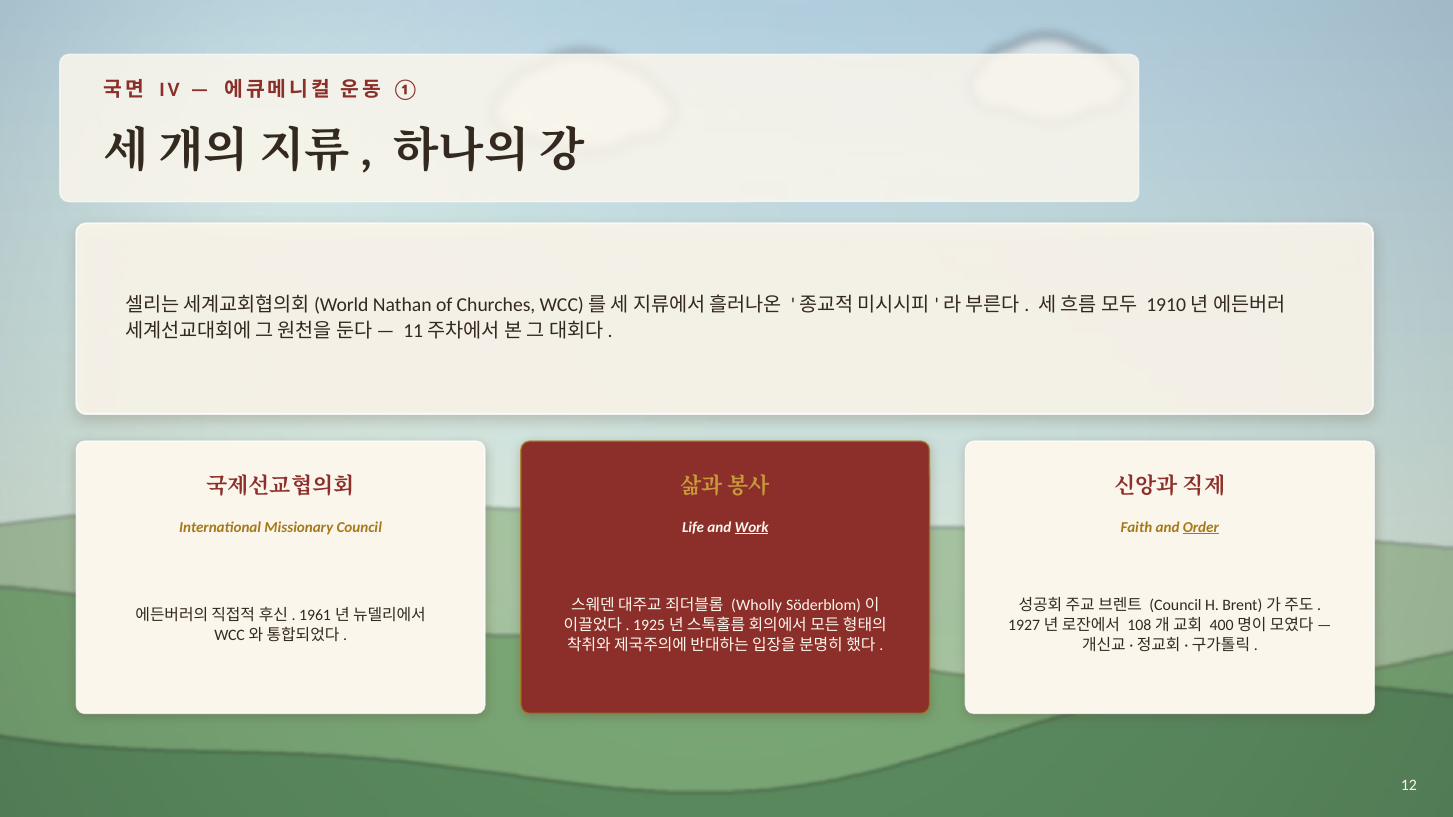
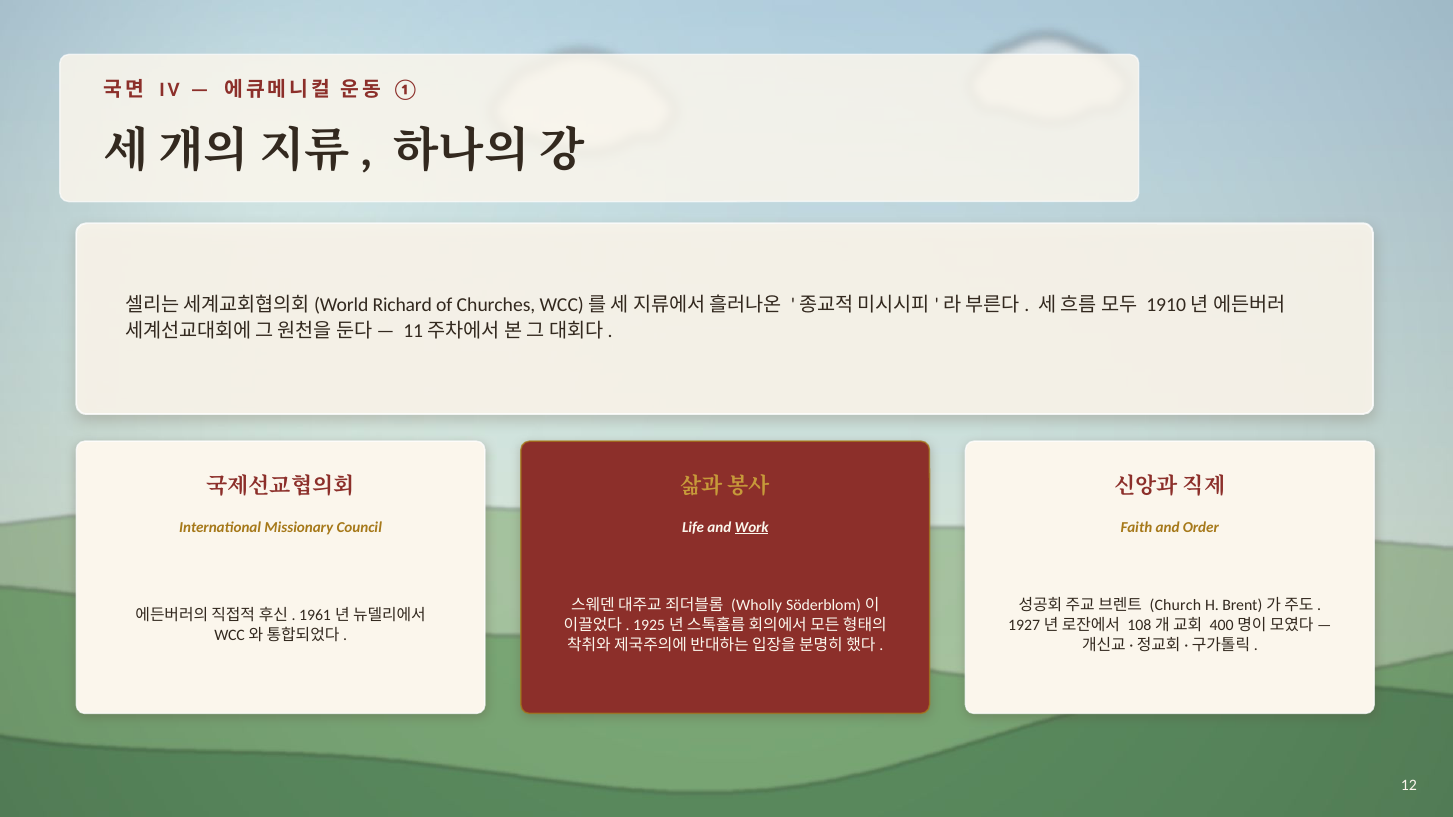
Nathan: Nathan -> Richard (402, 305)
Order underline: present -> none (1201, 527)
Council: Council -> Church (1175, 605)
